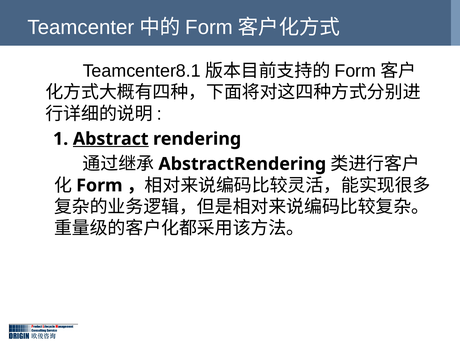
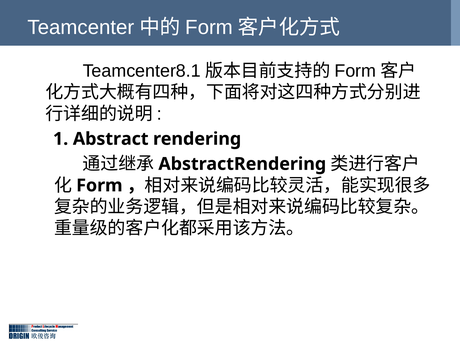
Abstract underline: present -> none (111, 139)
